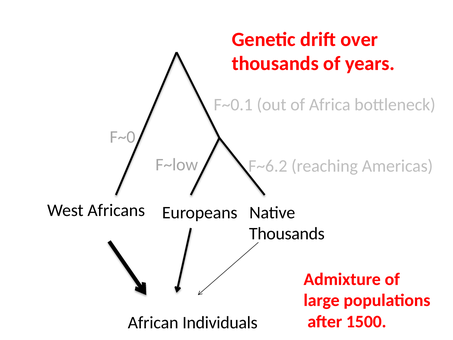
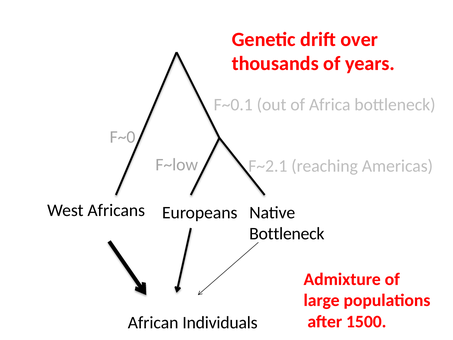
F~6.2: F~6.2 -> F~2.1 (268, 166)
Thousands: Thousands -> Bottleneck (287, 234)
